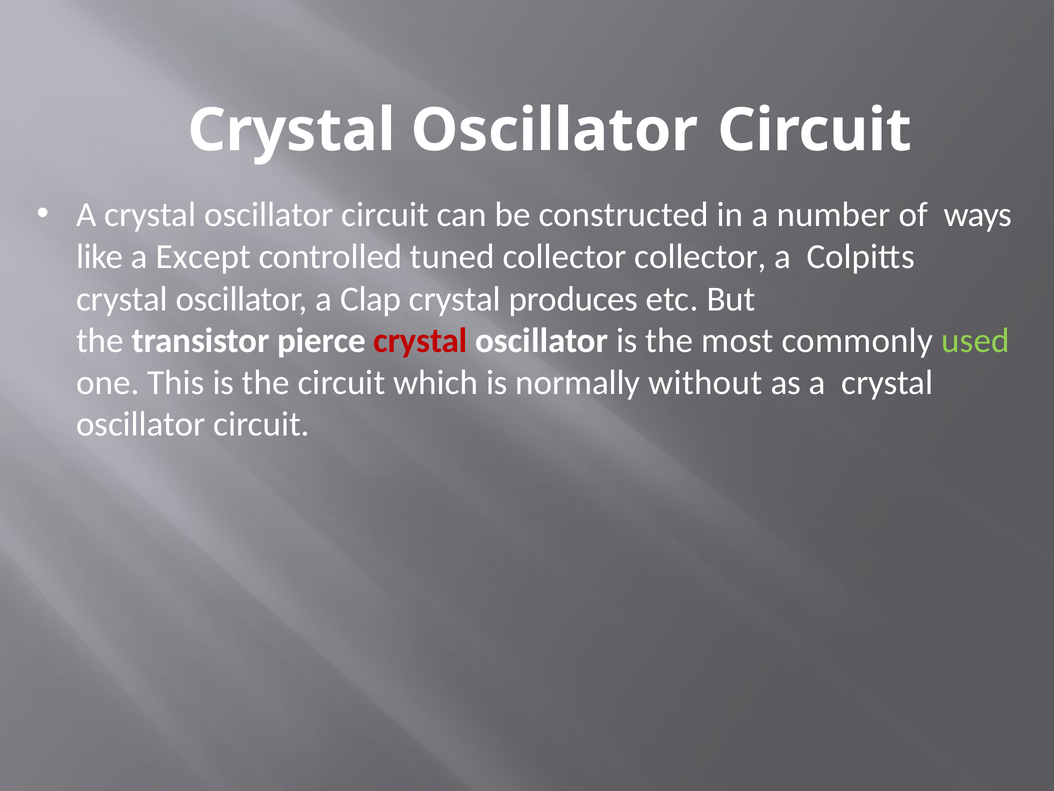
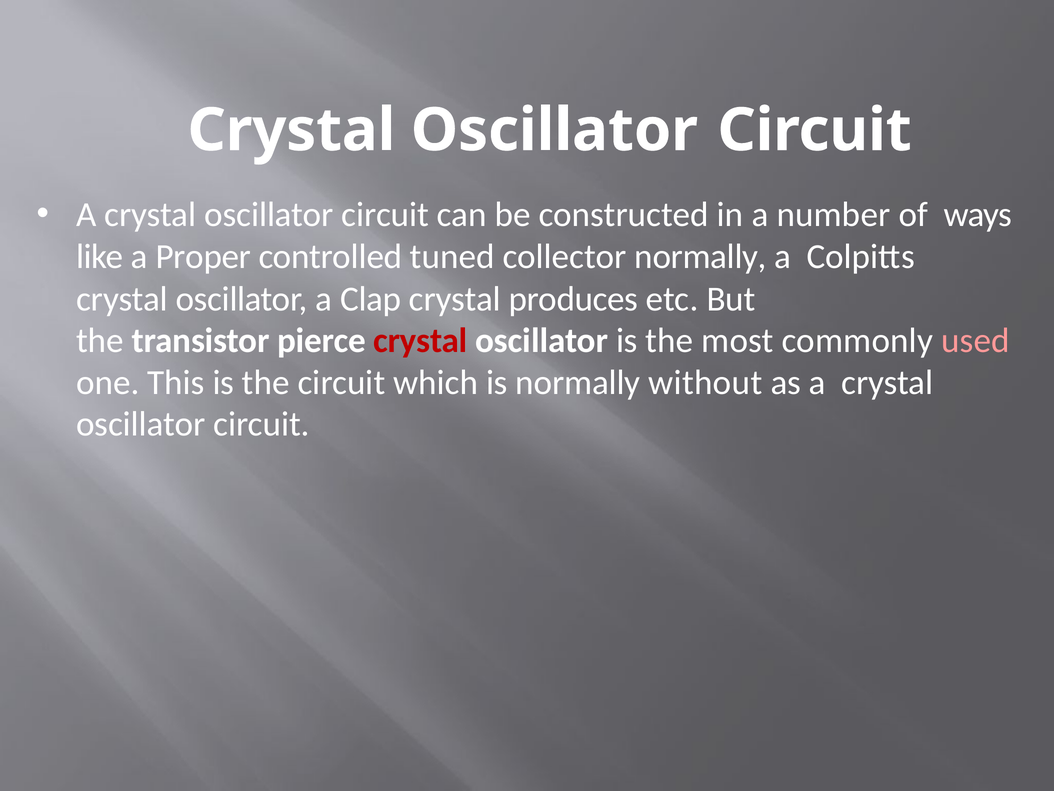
Except: Except -> Proper (203, 257)
collector collector: collector -> normally (701, 257)
used colour: light green -> pink (975, 341)
